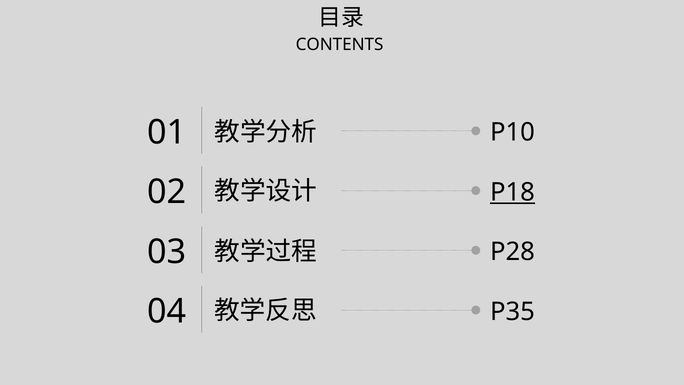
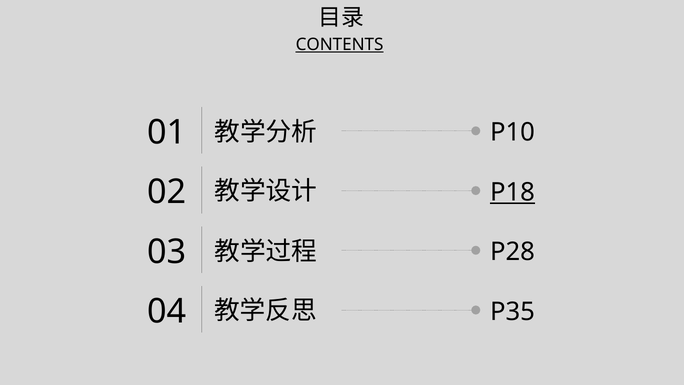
CONTENTS underline: none -> present (340, 45)
